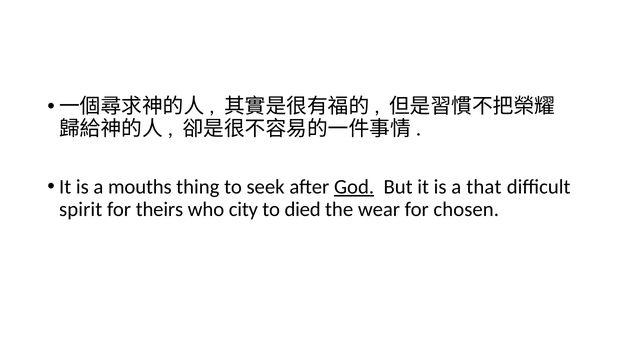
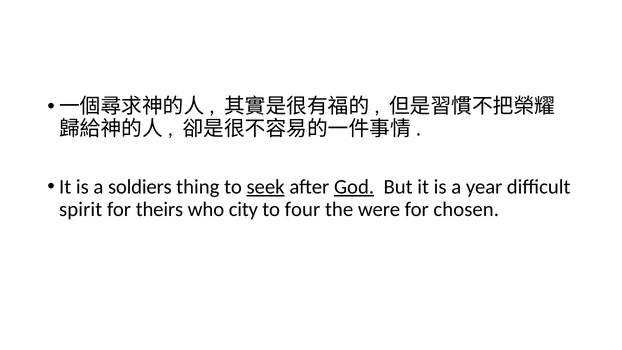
mouths: mouths -> soldiers (140, 187)
seek underline: none -> present (266, 187)
that: that -> year (484, 187)
died: died -> four (302, 209)
wear: wear -> were (379, 209)
